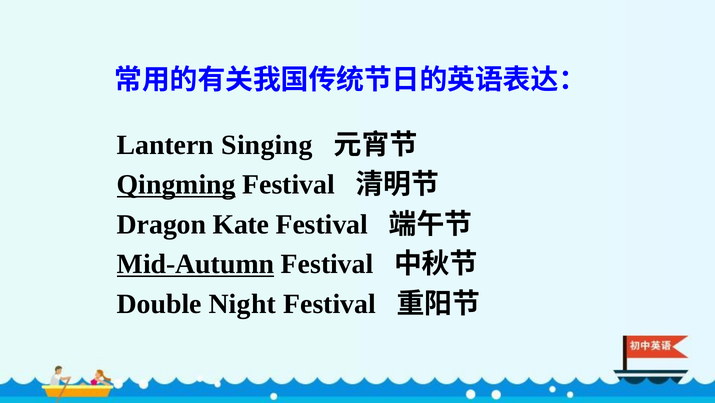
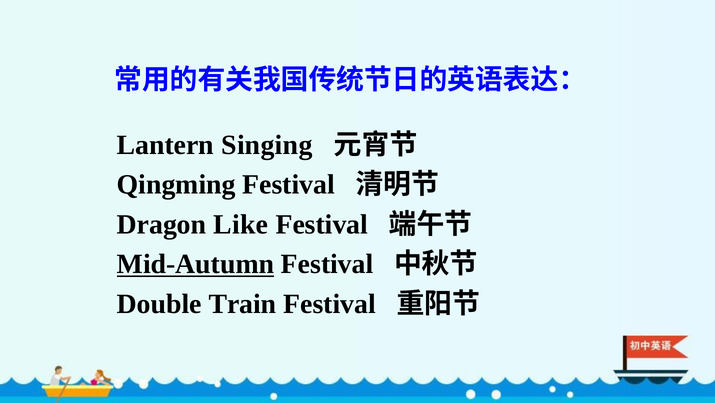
Qingming underline: present -> none (176, 184)
Kate: Kate -> Like (241, 224)
Night: Night -> Train (242, 304)
